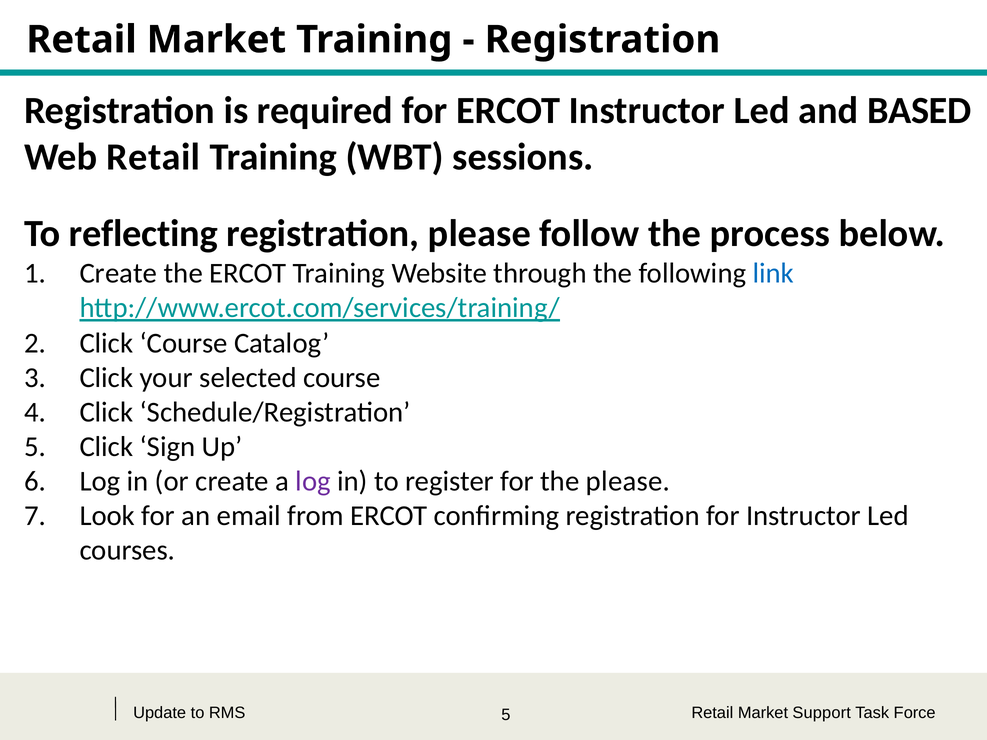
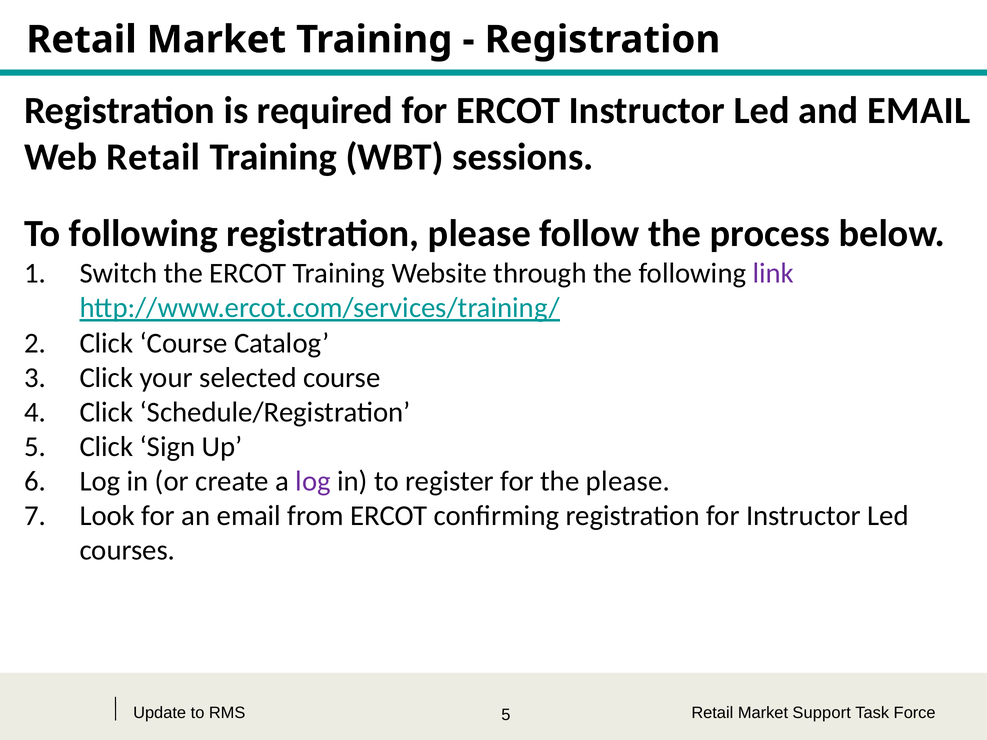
and BASED: BASED -> EMAIL (919, 111)
To reflecting: reflecting -> following (143, 234)
Create: Create -> Switch (118, 273)
link colour: blue -> purple (773, 273)
